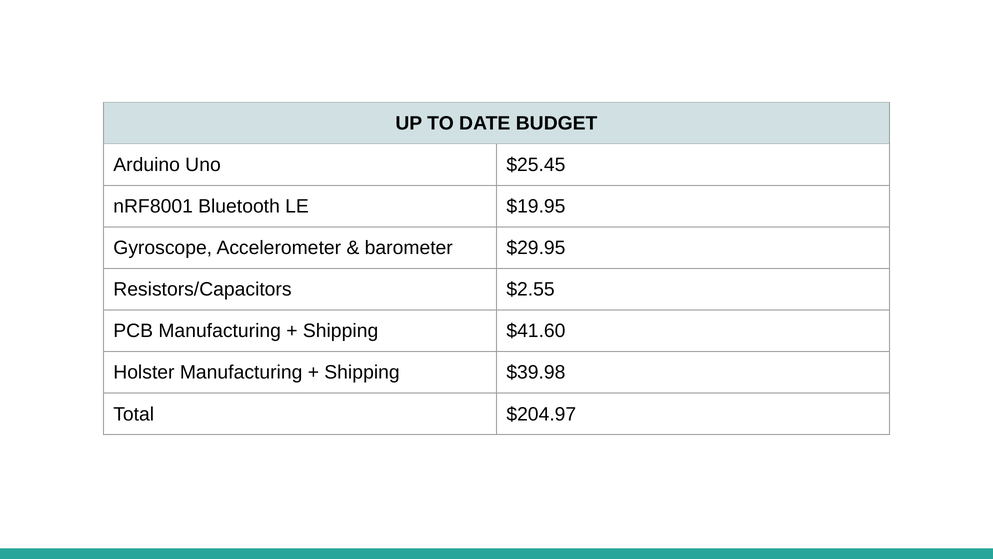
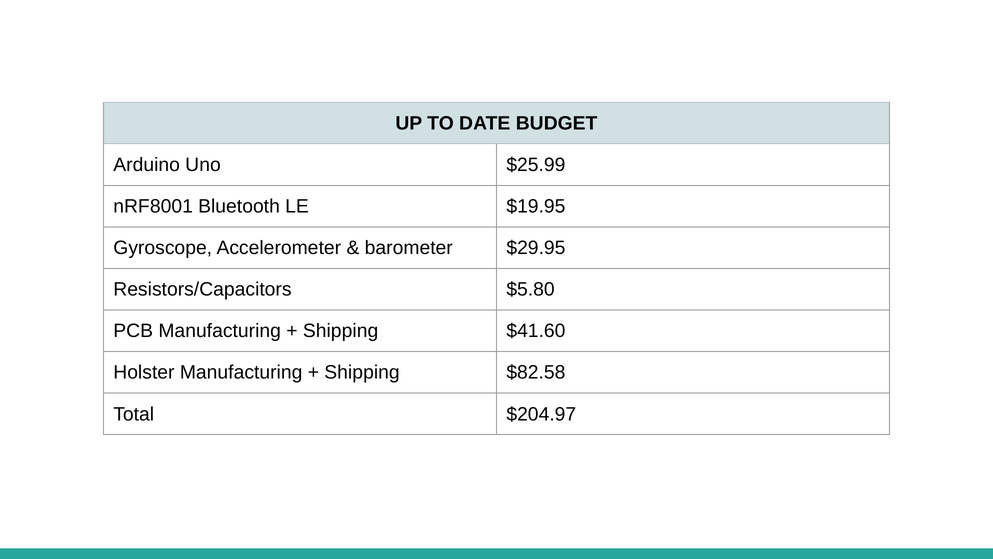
$25.45: $25.45 -> $25.99 (536, 165)
$2.55: $2.55 -> $5.80 (531, 289)
$39.98: $39.98 -> $82.58 (536, 372)
